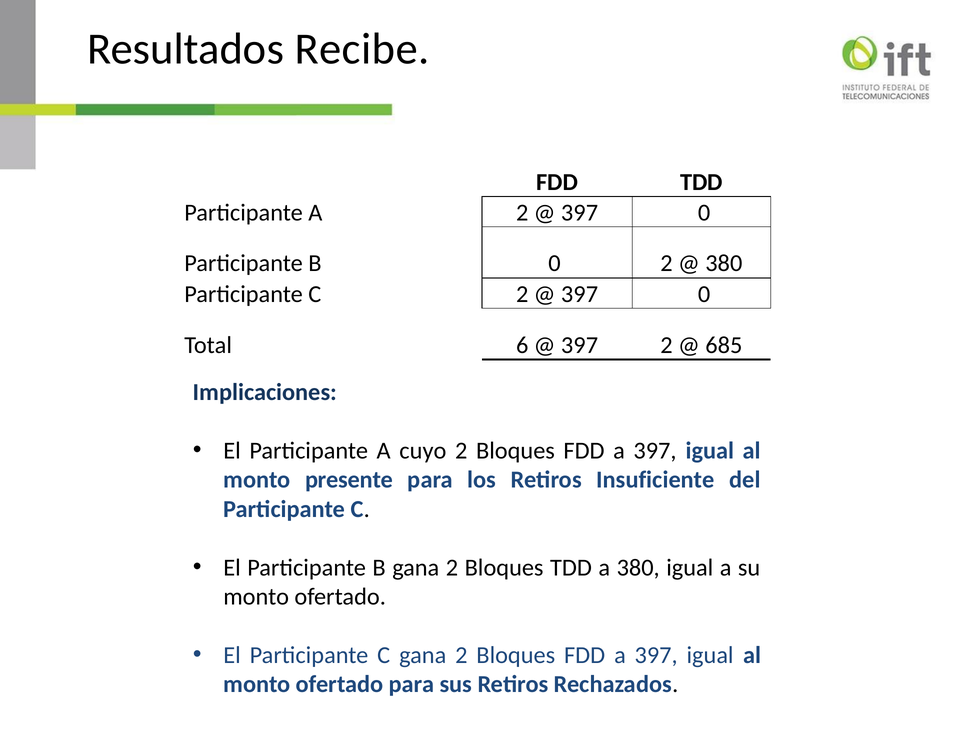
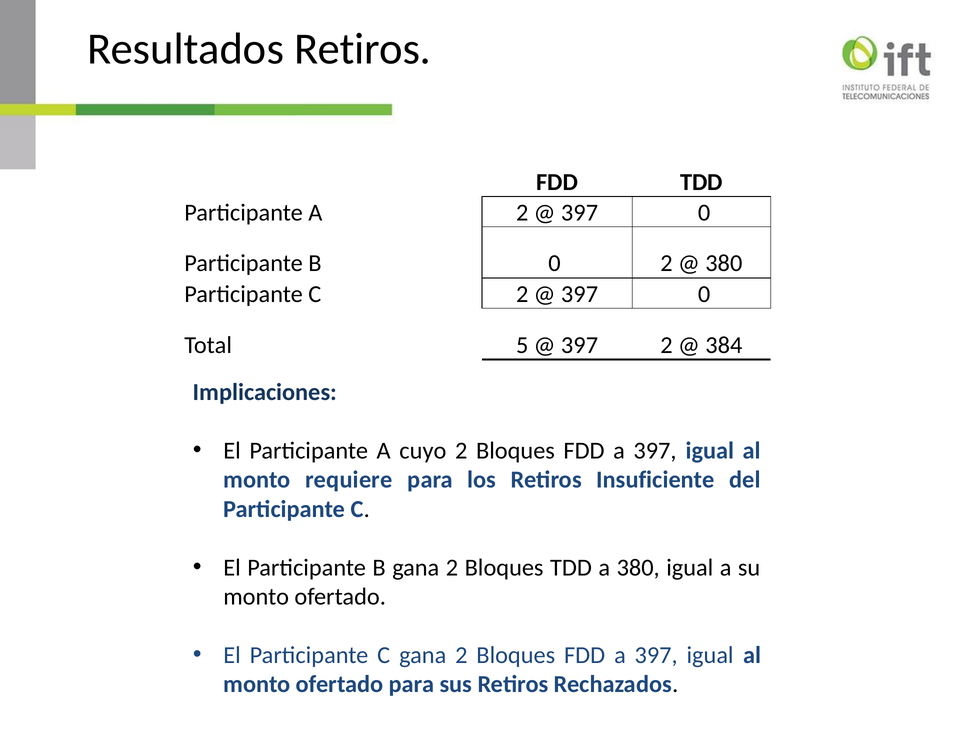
Resultados Recibe: Recibe -> Retiros (363, 49)
6: 6 -> 5 (522, 345)
685: 685 -> 384 (724, 345)
presente: presente -> requiere (349, 480)
